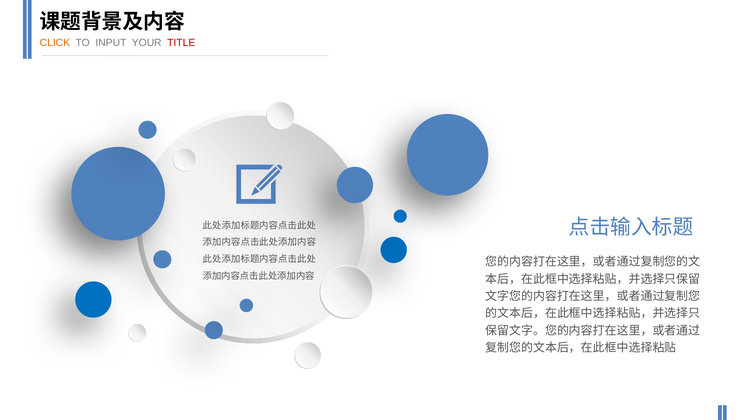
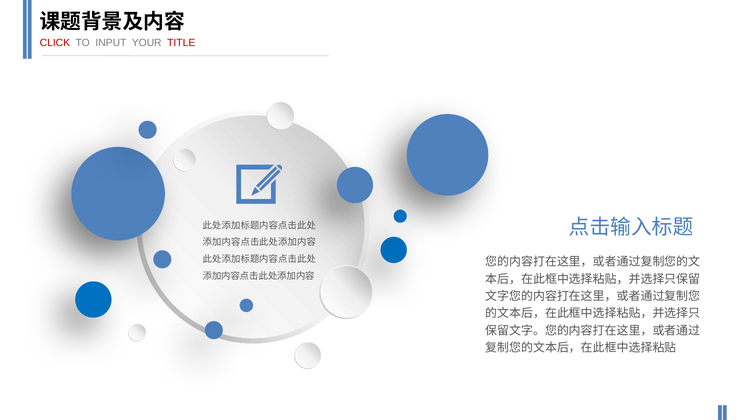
CLICK colour: orange -> red (55, 43)
